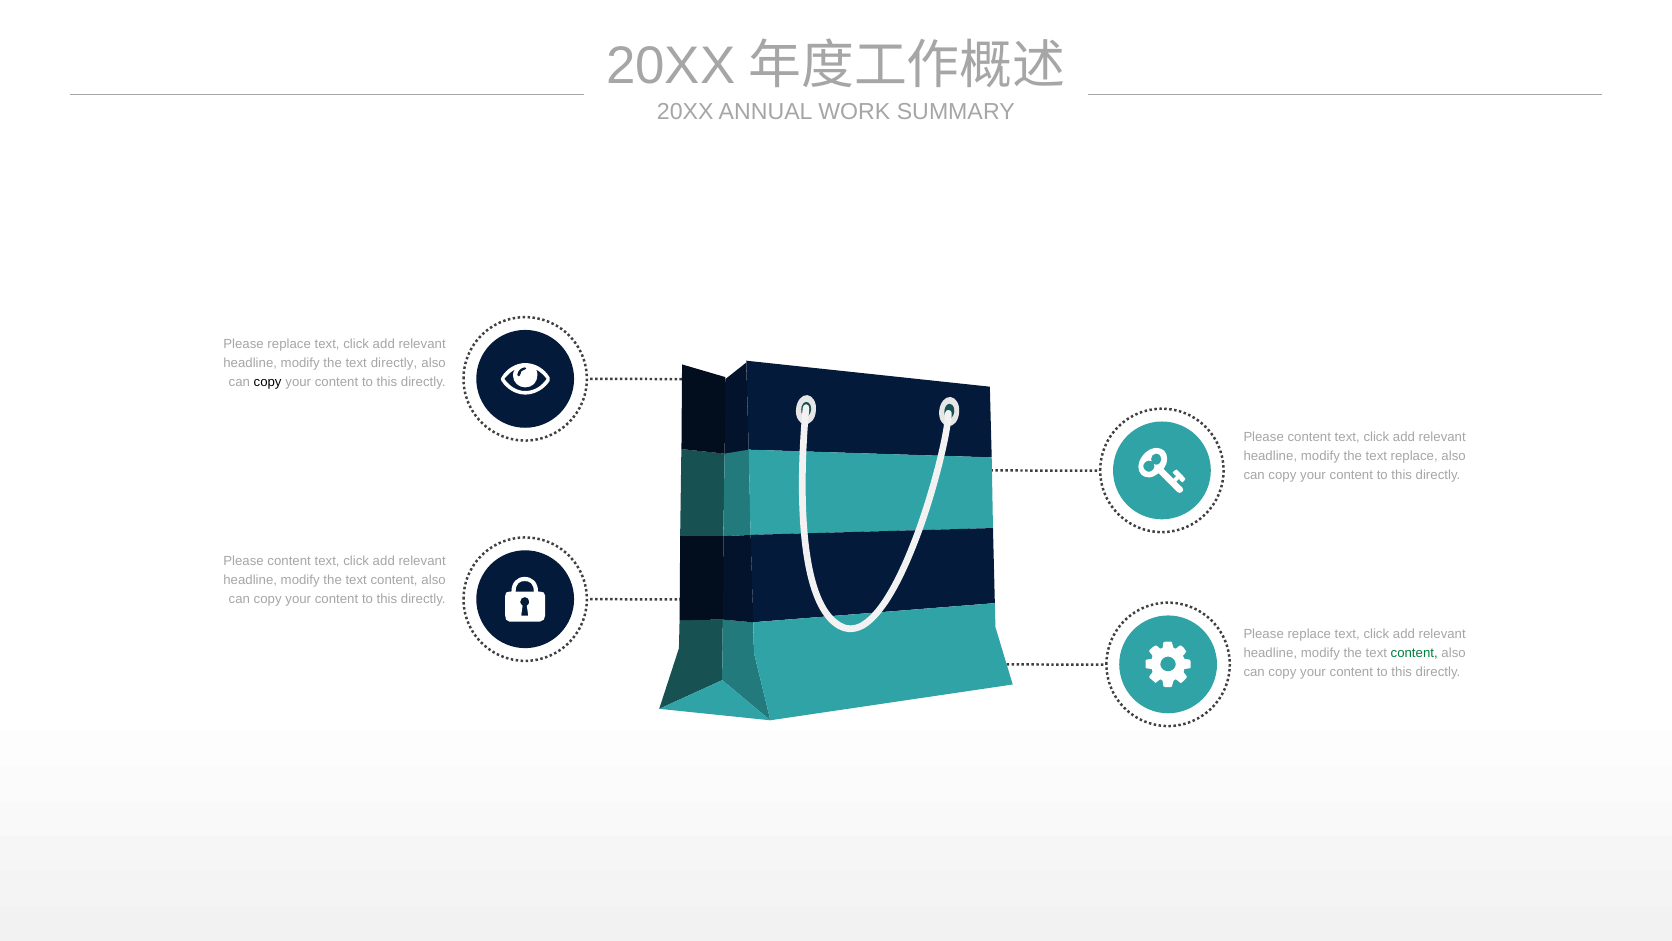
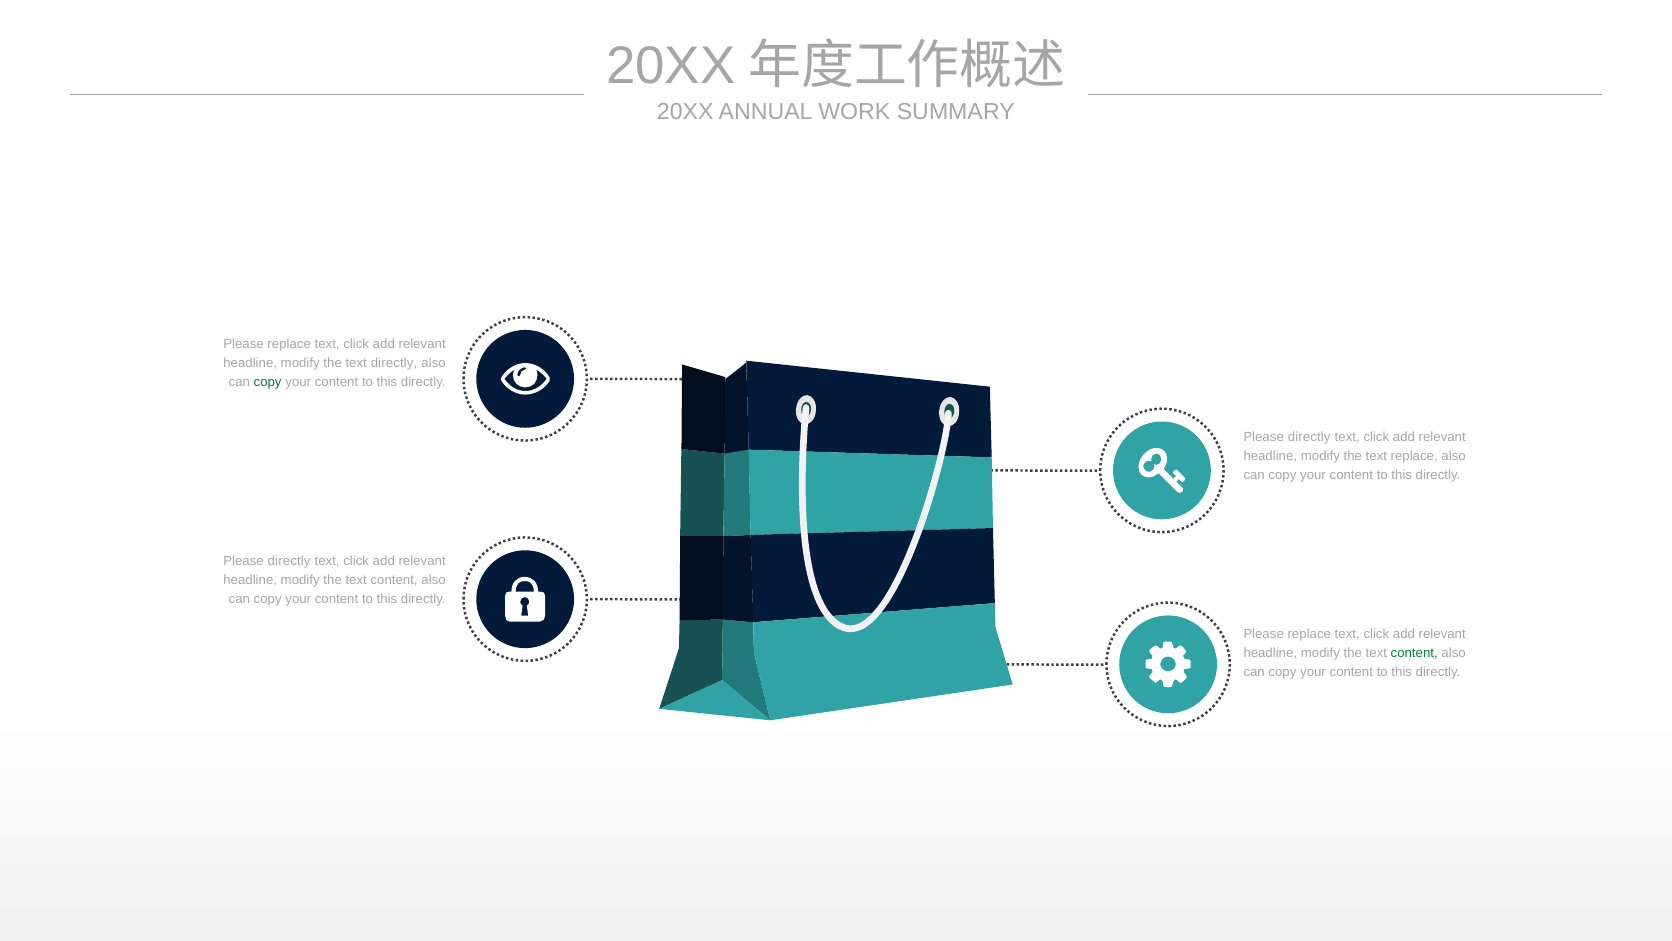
copy colour: black -> green (268, 382)
content: content -> directly (1309, 437)
content: content -> directly (289, 561)
